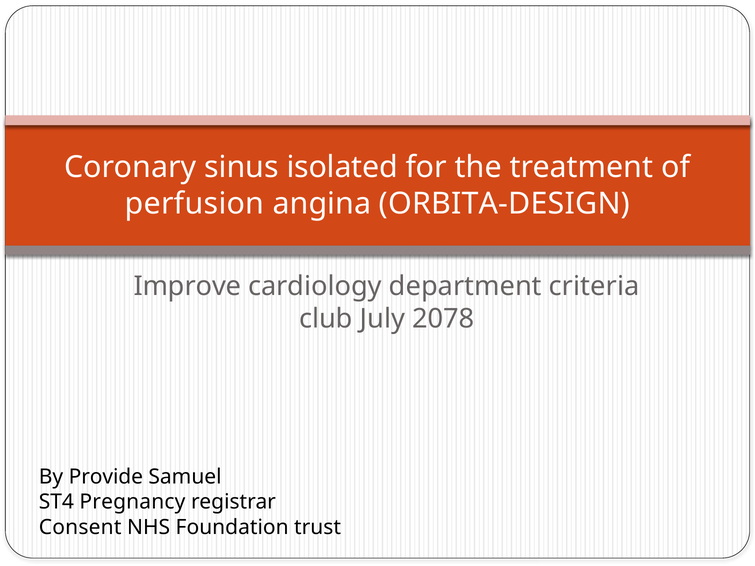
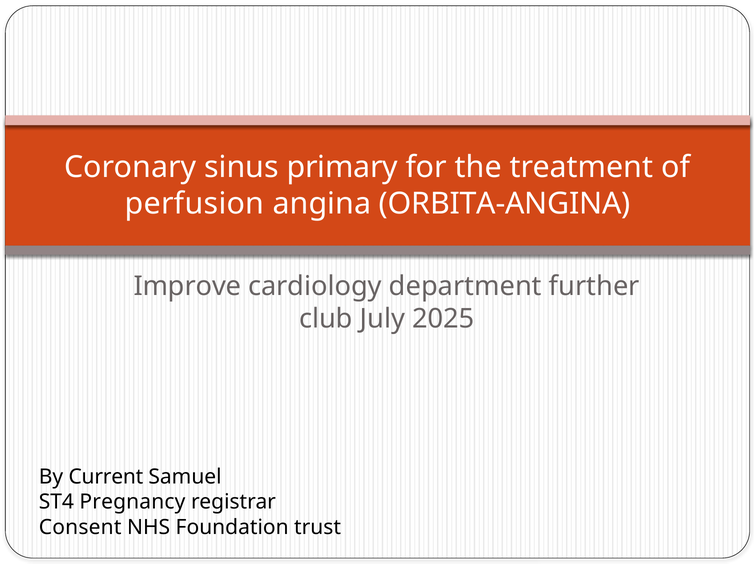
isolated: isolated -> primary (342, 167)
ORBITA-DESIGN: ORBITA-DESIGN -> ORBITA-ANGINA (505, 204)
criteria: criteria -> further (594, 286)
2078: 2078 -> 2025 (443, 319)
Provide: Provide -> Current (106, 477)
